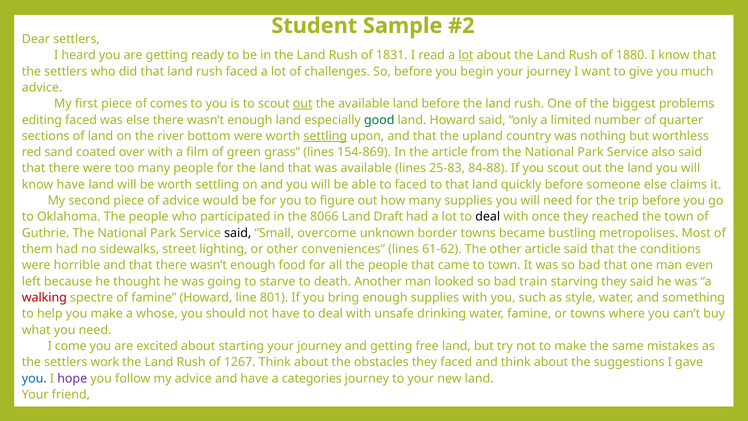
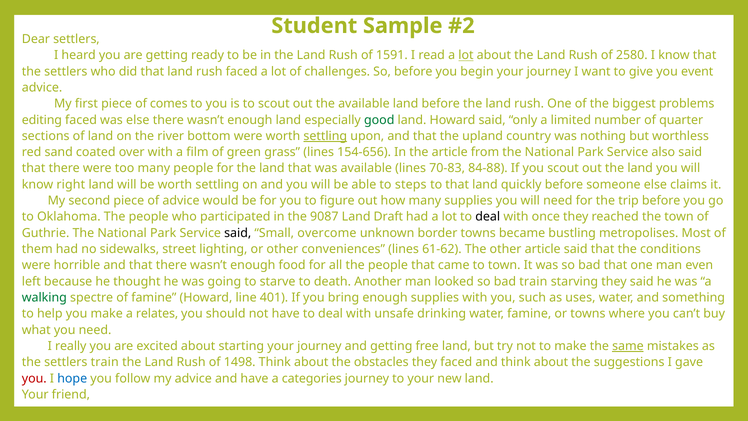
1831: 1831 -> 1591 (392, 55)
1880: 1880 -> 2580 (632, 55)
much: much -> event (697, 71)
out underline: present -> none (303, 104)
154-869: 154-869 -> 154-656 (364, 152)
25-83: 25-83 -> 70-83 (447, 168)
know have: have -> right (71, 184)
to faced: faced -> steps (411, 184)
8066: 8066 -> 9087 (324, 217)
walking colour: red -> green (44, 297)
801: 801 -> 401 (274, 297)
style: style -> uses (580, 297)
whose: whose -> relates (157, 314)
come: come -> really (71, 346)
same underline: none -> present (628, 346)
settlers work: work -> train (105, 362)
1267: 1267 -> 1498 (240, 362)
you colour: blue -> red (34, 378)
hope colour: purple -> blue (72, 378)
